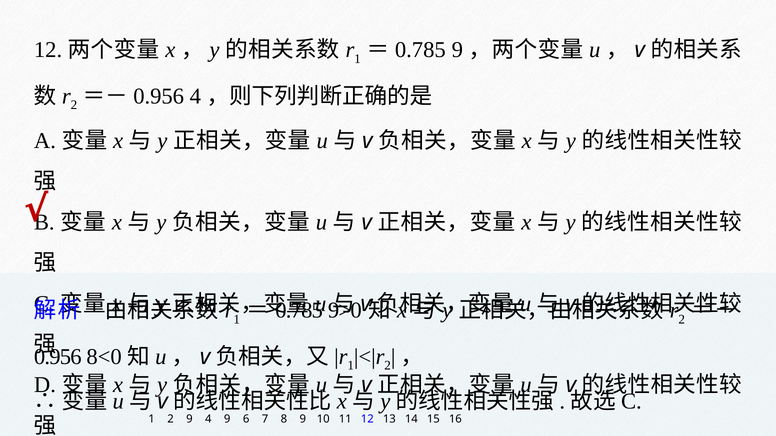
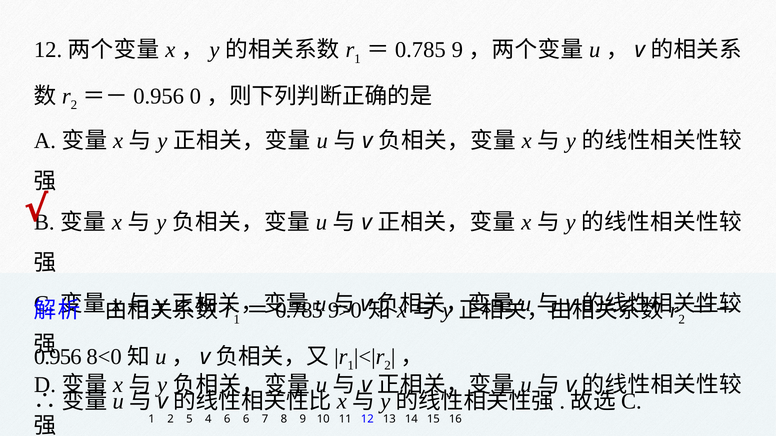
4: 4 -> 0 (195, 96)
2 9: 9 -> 5 (189, 419)
4 9: 9 -> 6 (227, 419)
